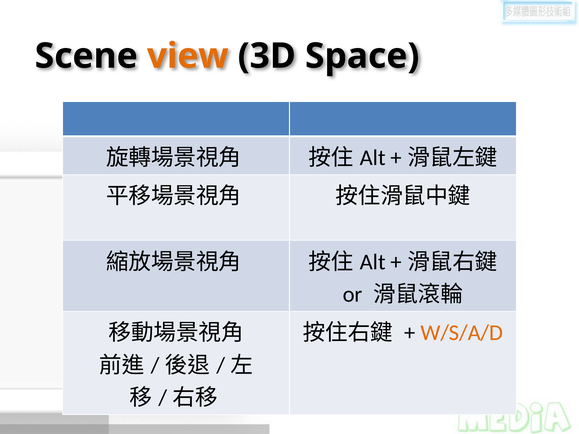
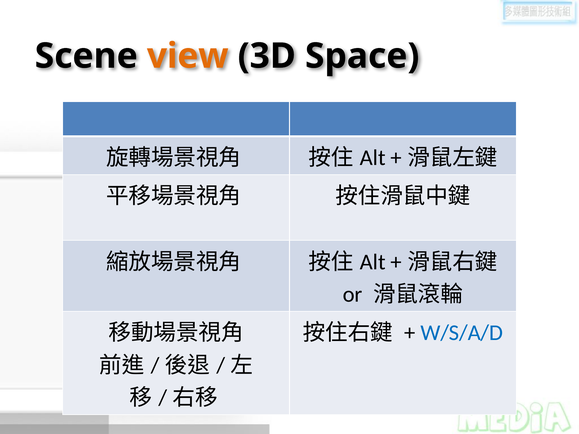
W/S/A/D colour: orange -> blue (462, 333)
